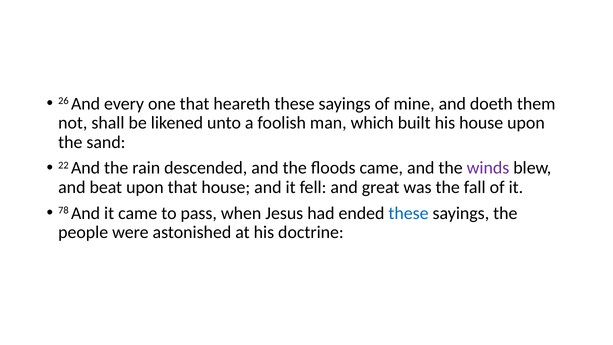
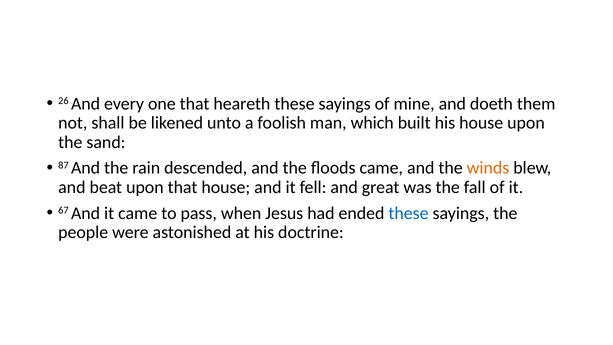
22: 22 -> 87 (63, 165)
winds colour: purple -> orange (488, 168)
78: 78 -> 67 (63, 210)
